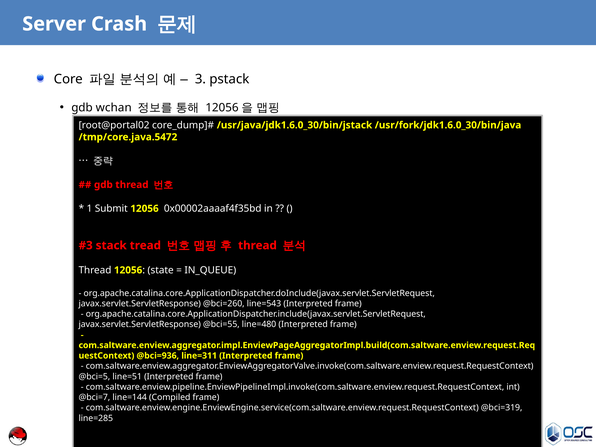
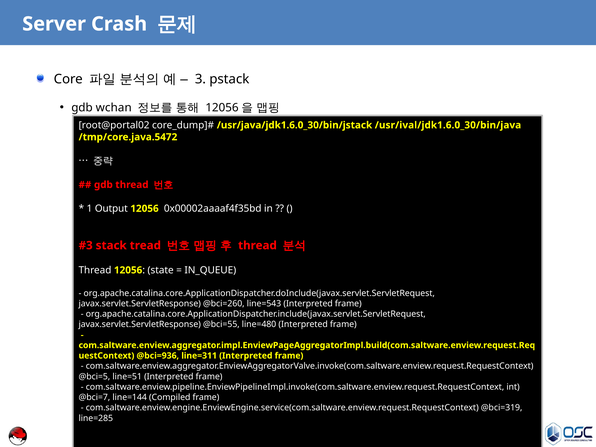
/usr/fork/jdk1.6.0_30/bin/java: /usr/fork/jdk1.6.0_30/bin/java -> /usr/ival/jdk1.6.0_30/bin/java (448, 125)
Submit: Submit -> Output (111, 209)
